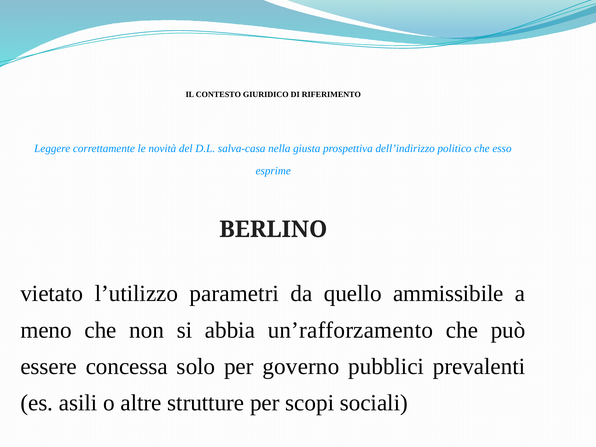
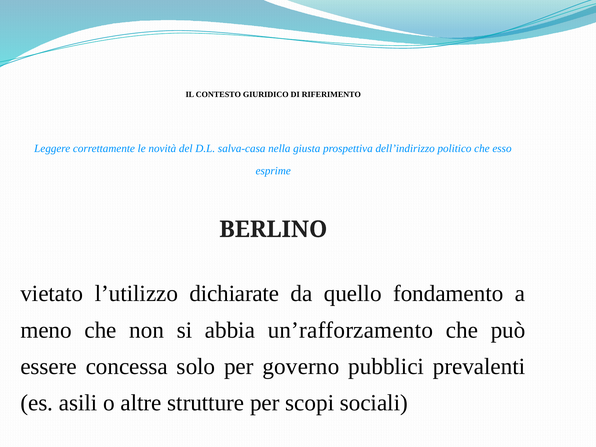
parametri: parametri -> dichiarate (234, 294)
ammissibile: ammissibile -> fondamento (448, 294)
